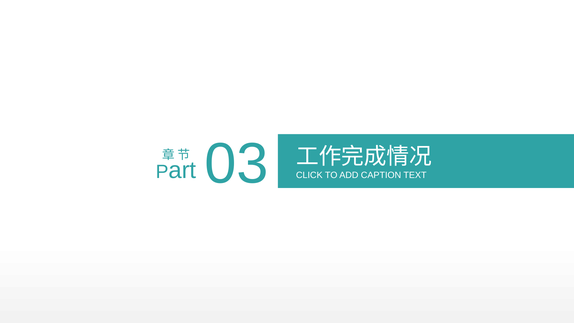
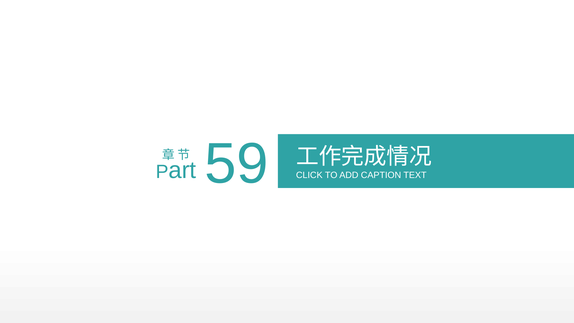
03: 03 -> 59 (236, 164)
